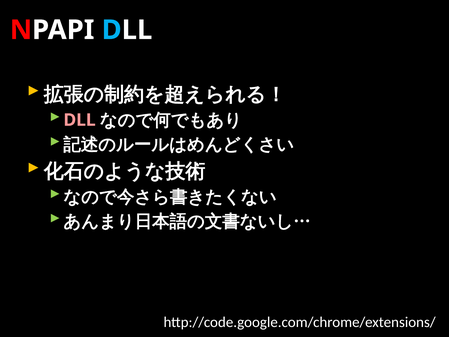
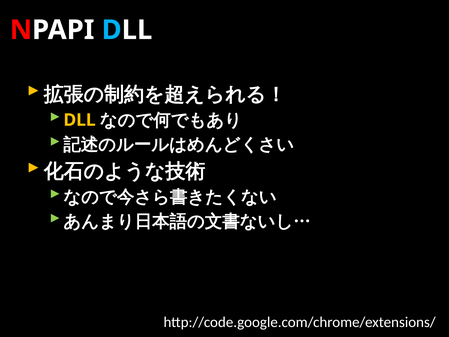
DLL colour: pink -> yellow (80, 120)
